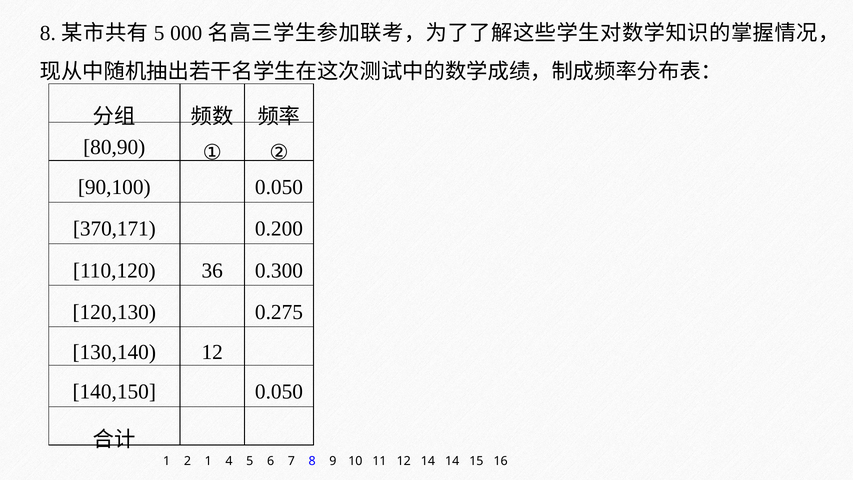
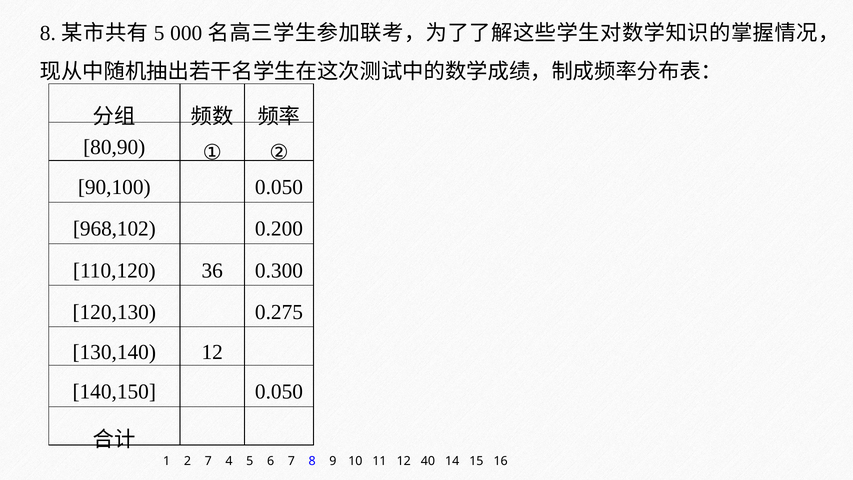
370,171: 370,171 -> 968,102 (114, 229)
2 1: 1 -> 7 (208, 461)
12 14: 14 -> 40 (428, 461)
